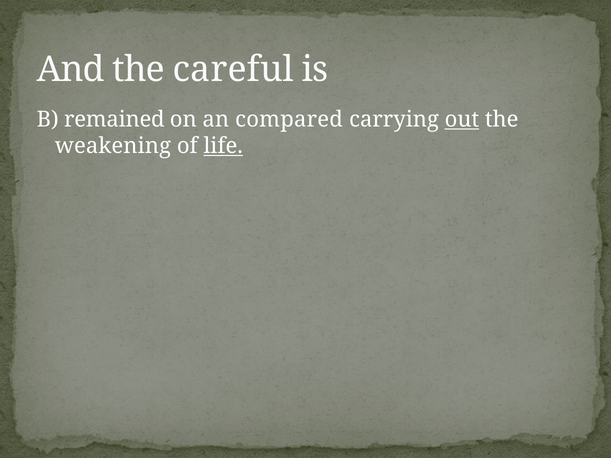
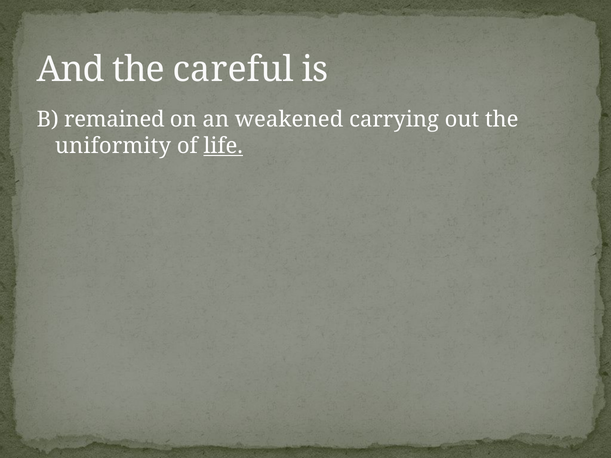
compared: compared -> weakened (289, 120)
out underline: present -> none (462, 120)
weakening: weakening -> uniformity (113, 146)
